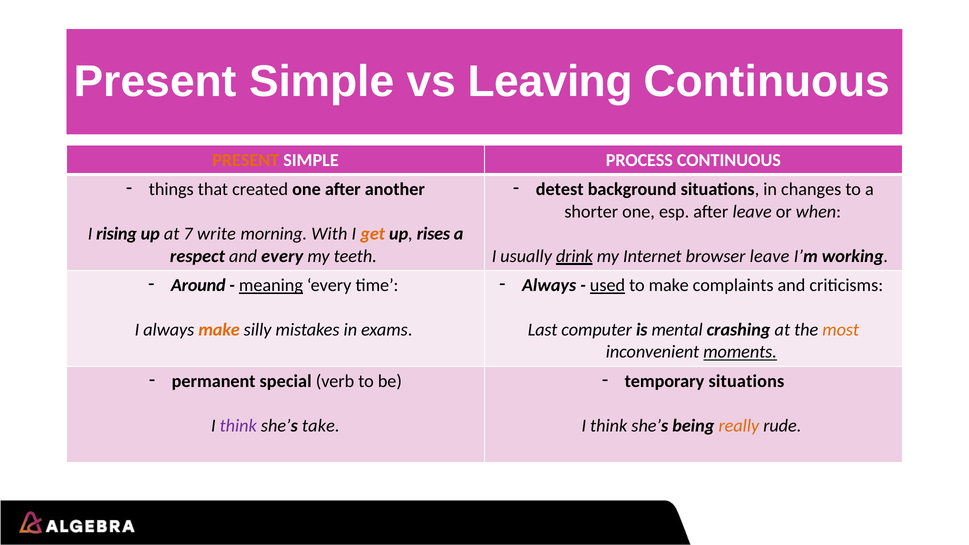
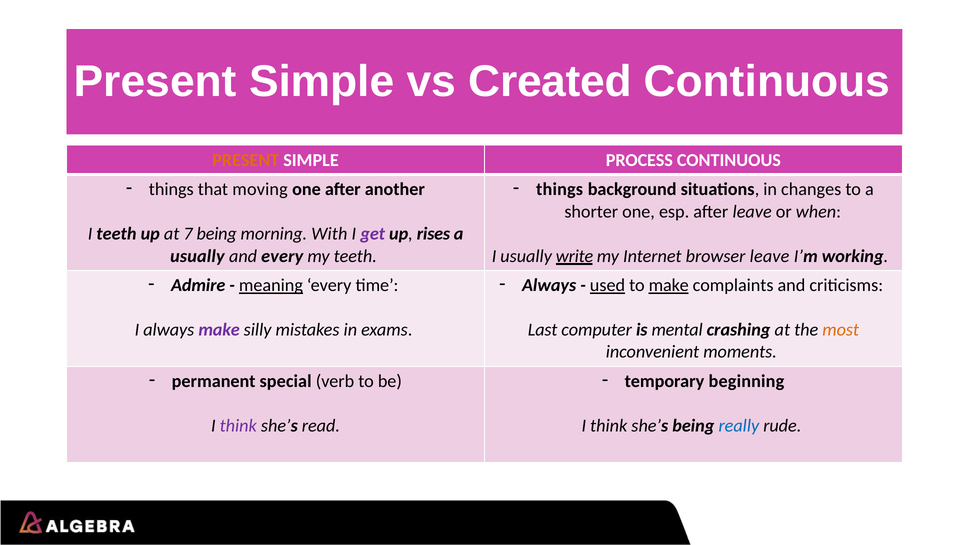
Leaving: Leaving -> Created (550, 81)
created: created -> moving (260, 190)
detest: detest -> things (560, 190)
I rising: rising -> teeth (116, 234)
7 write: write -> being (217, 234)
get colour: orange -> purple (373, 234)
respect: respect -> usually (197, 256)
drink: drink -> write (575, 256)
Around: Around -> Admire (198, 286)
make underline: none -> present (669, 286)
make colour: orange -> purple (219, 330)
moments underline: present -> none (740, 352)
temporary situations: situations -> beginning (746, 381)
take: take -> read (321, 426)
really colour: orange -> blue (739, 426)
